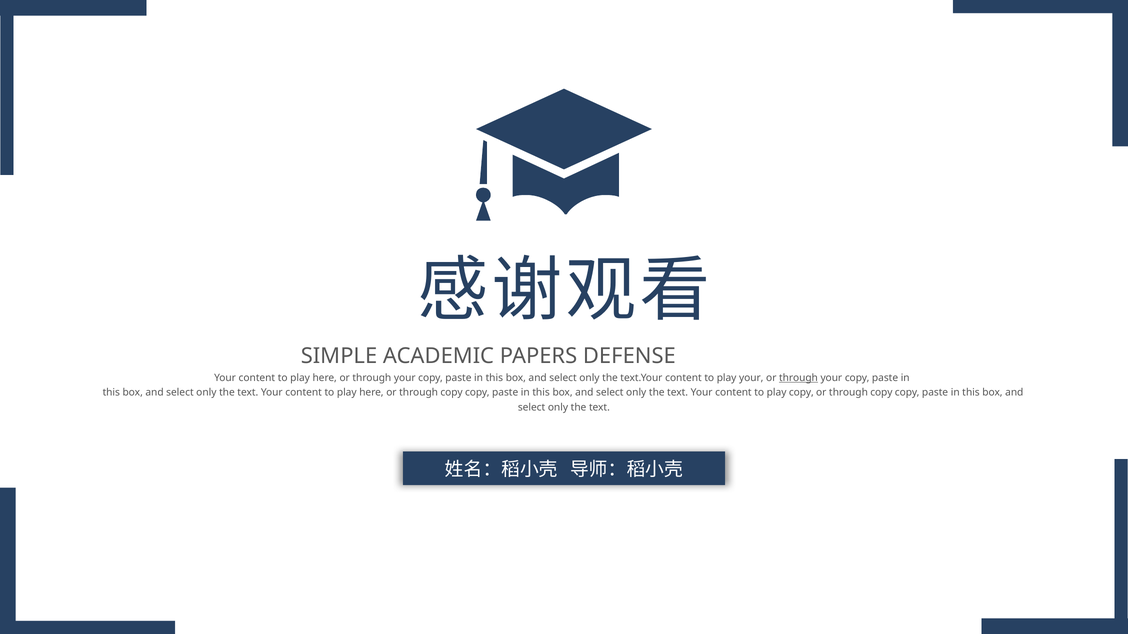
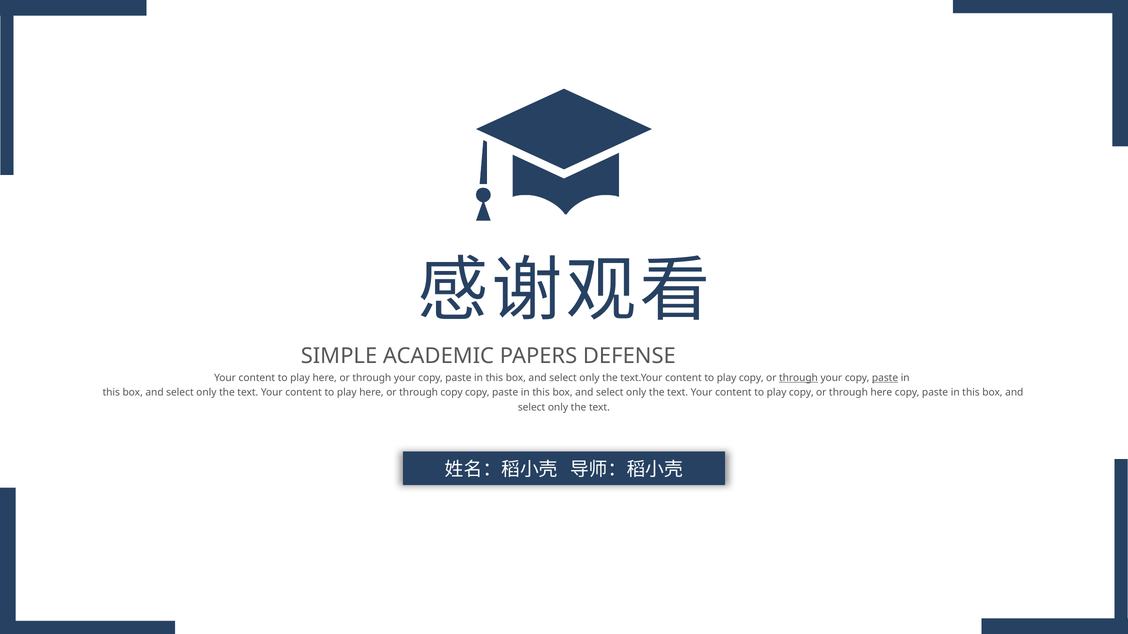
your: your -> copy (751, 378)
paste underline: none -> present (885, 378)
copy: copy -> here (881, 393)
